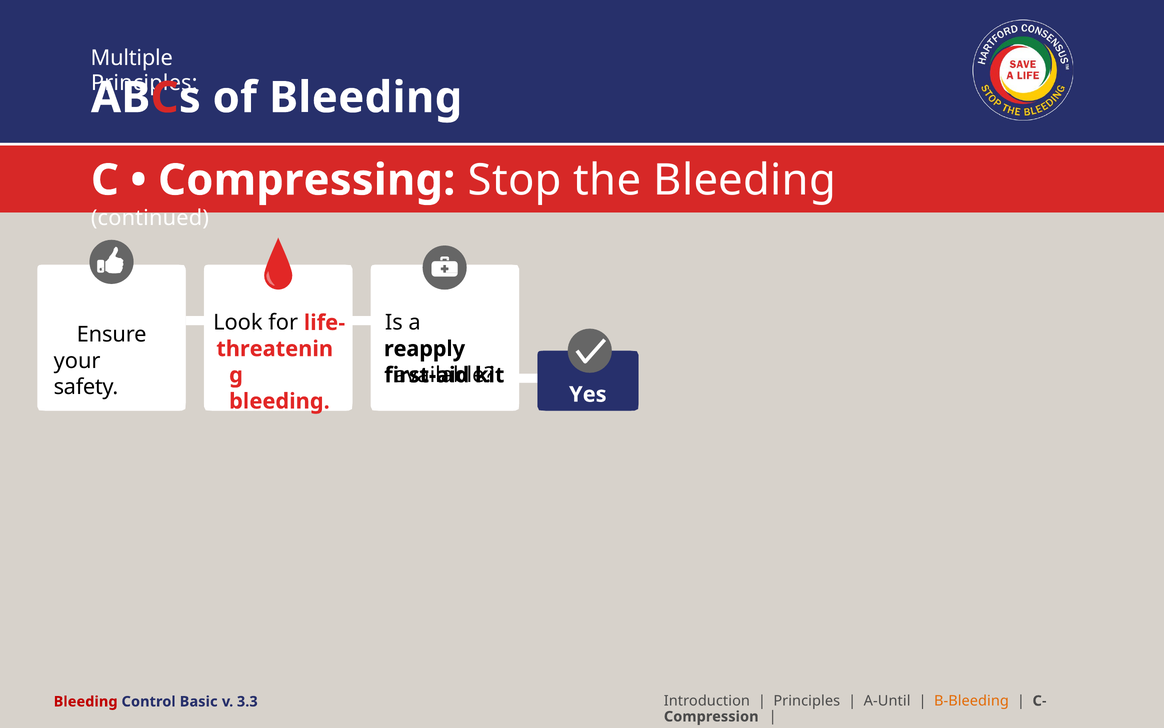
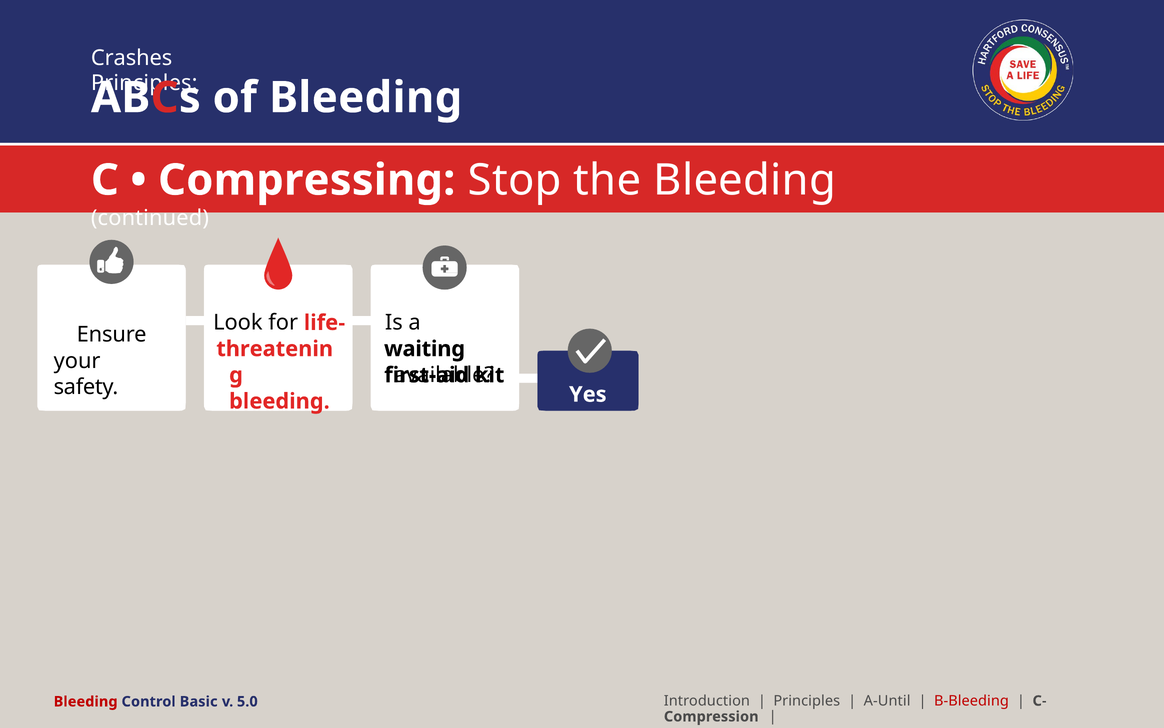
Multiple: Multiple -> Crashes (132, 58)
reapply: reapply -> waiting (425, 349)
B-Bleeding colour: orange -> red (971, 700)
3.3: 3.3 -> 5.0 (247, 701)
